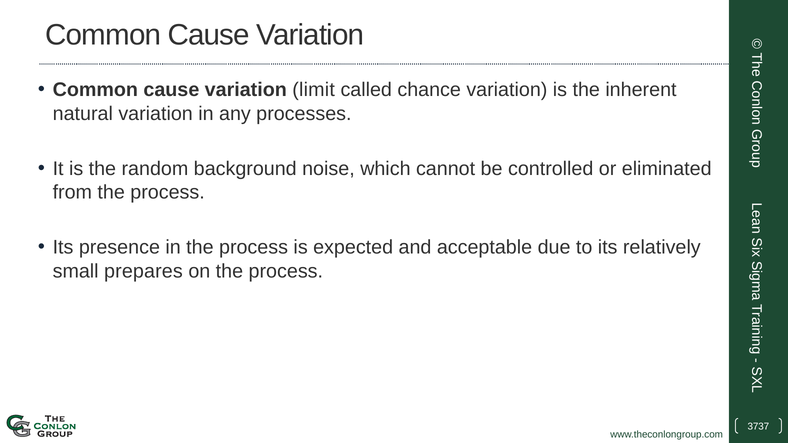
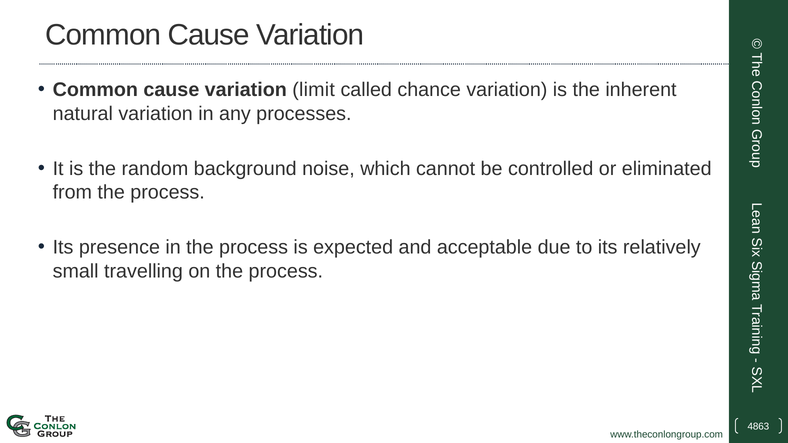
prepares: prepares -> travelling (144, 271)
3737: 3737 -> 4863 (758, 427)
